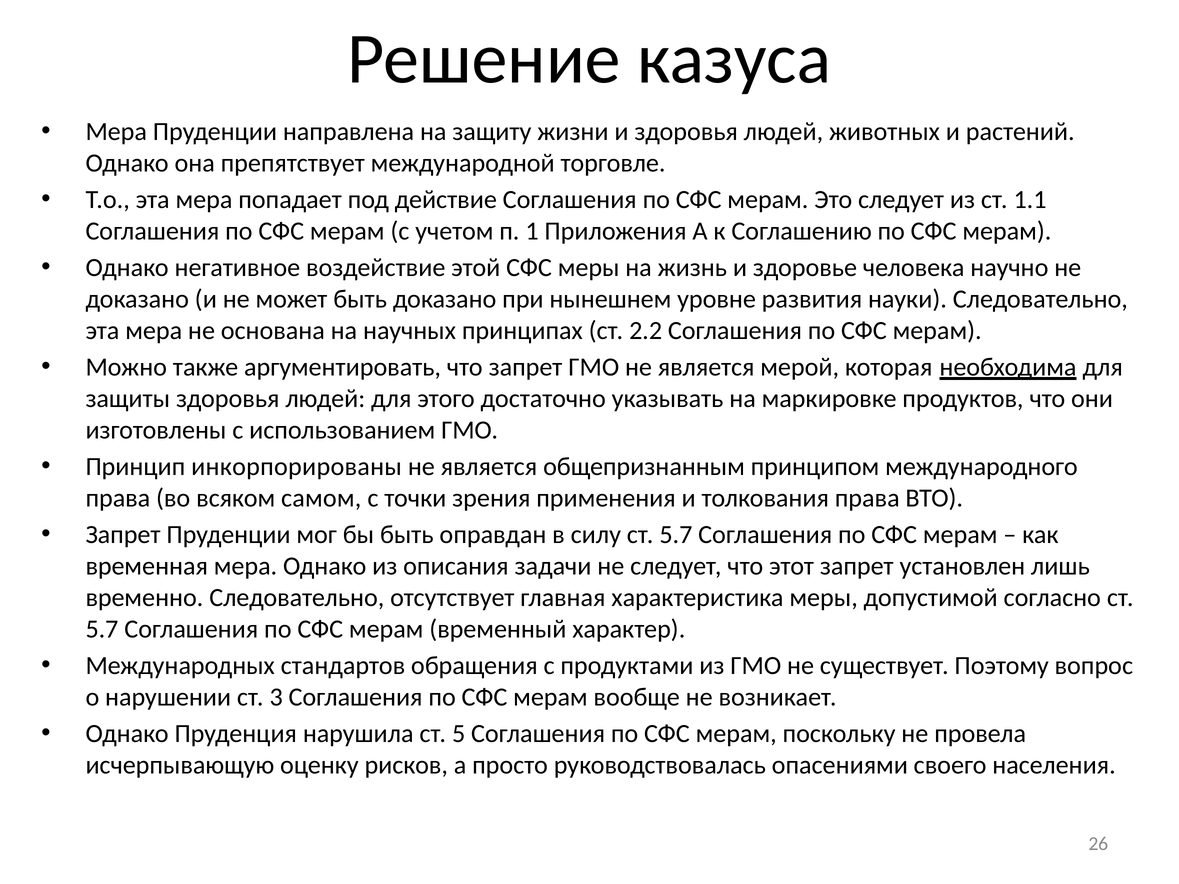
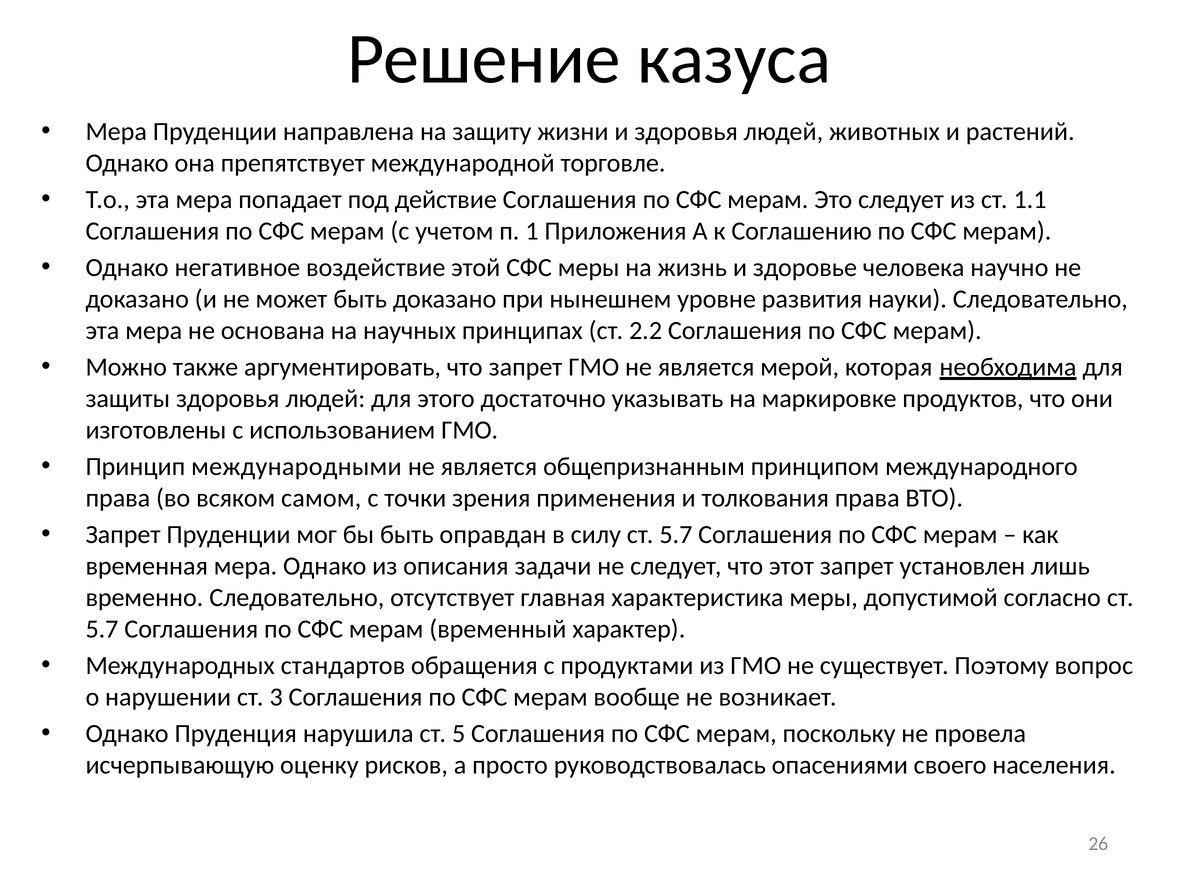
инкорпорированы: инкорпорированы -> международными (296, 467)
